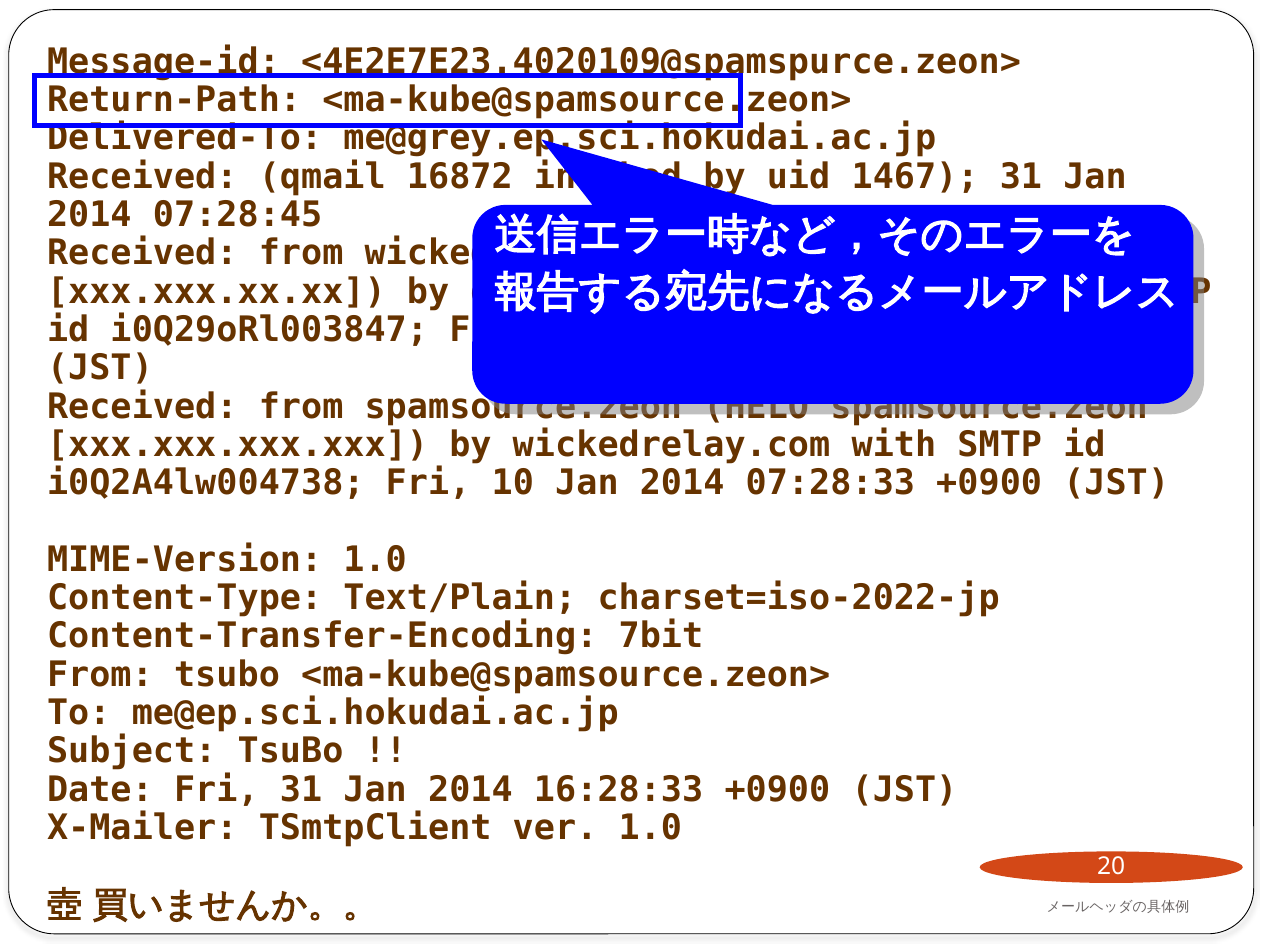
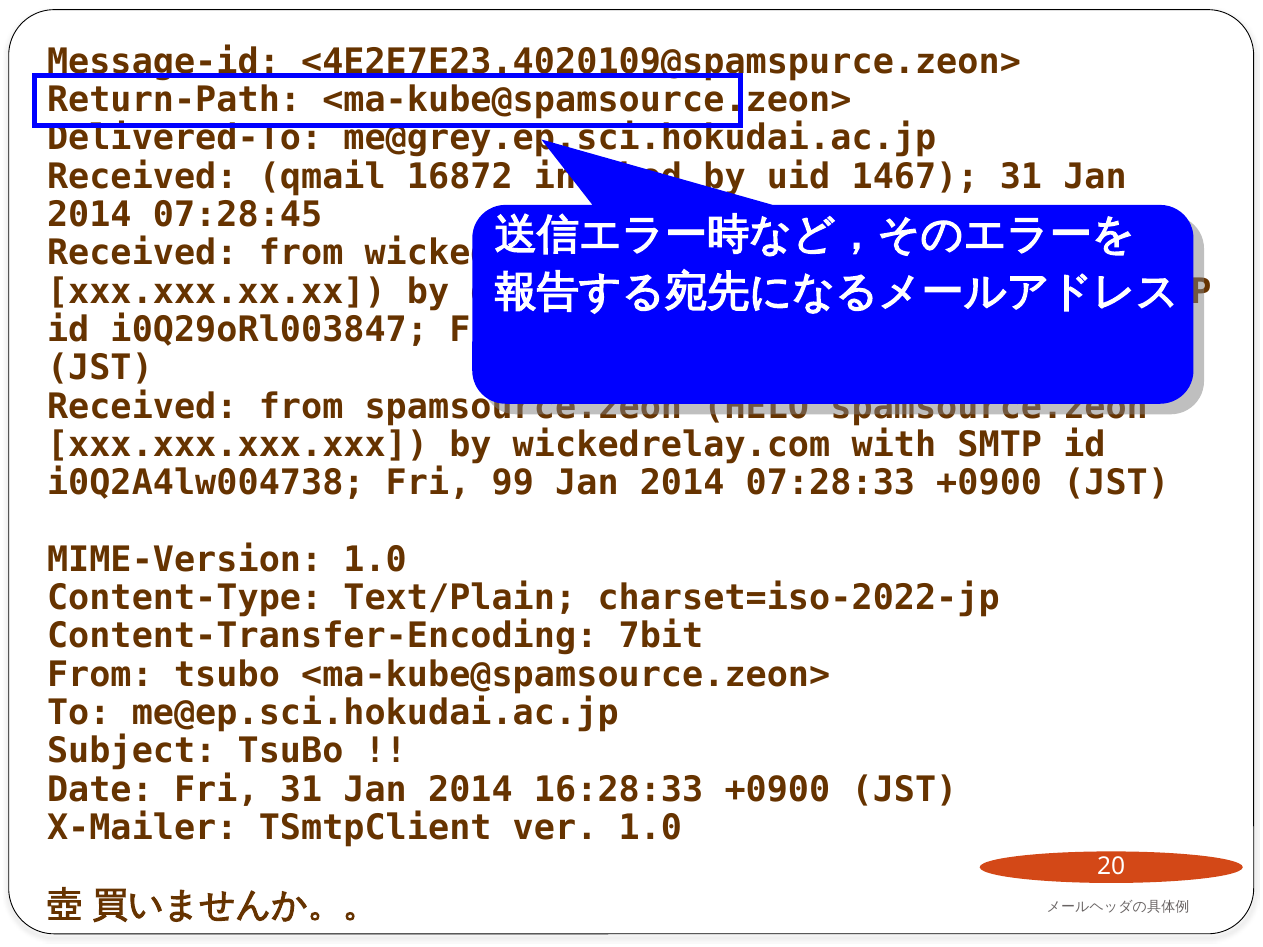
10: 10 -> 99 (513, 483)
